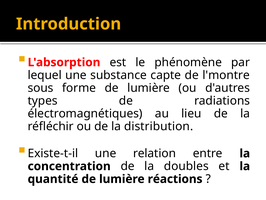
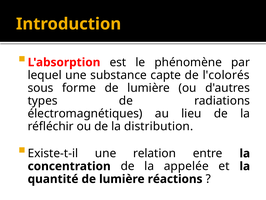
l'montre: l'montre -> l'colorés (226, 75)
doubles: doubles -> appelée (186, 166)
